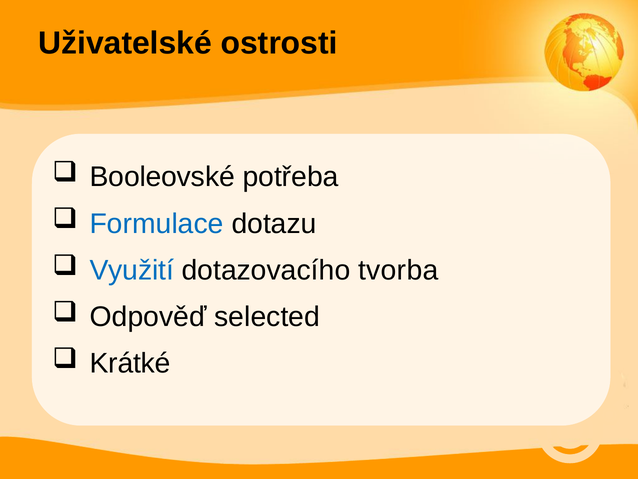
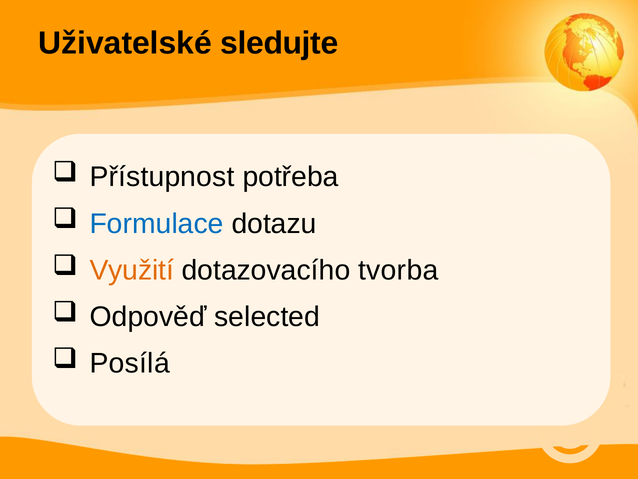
ostrosti: ostrosti -> sledujte (279, 43)
Booleovské: Booleovské -> Přístupnost (162, 177)
Využití colour: blue -> orange (132, 270)
Krátké: Krátké -> Posílá (130, 363)
